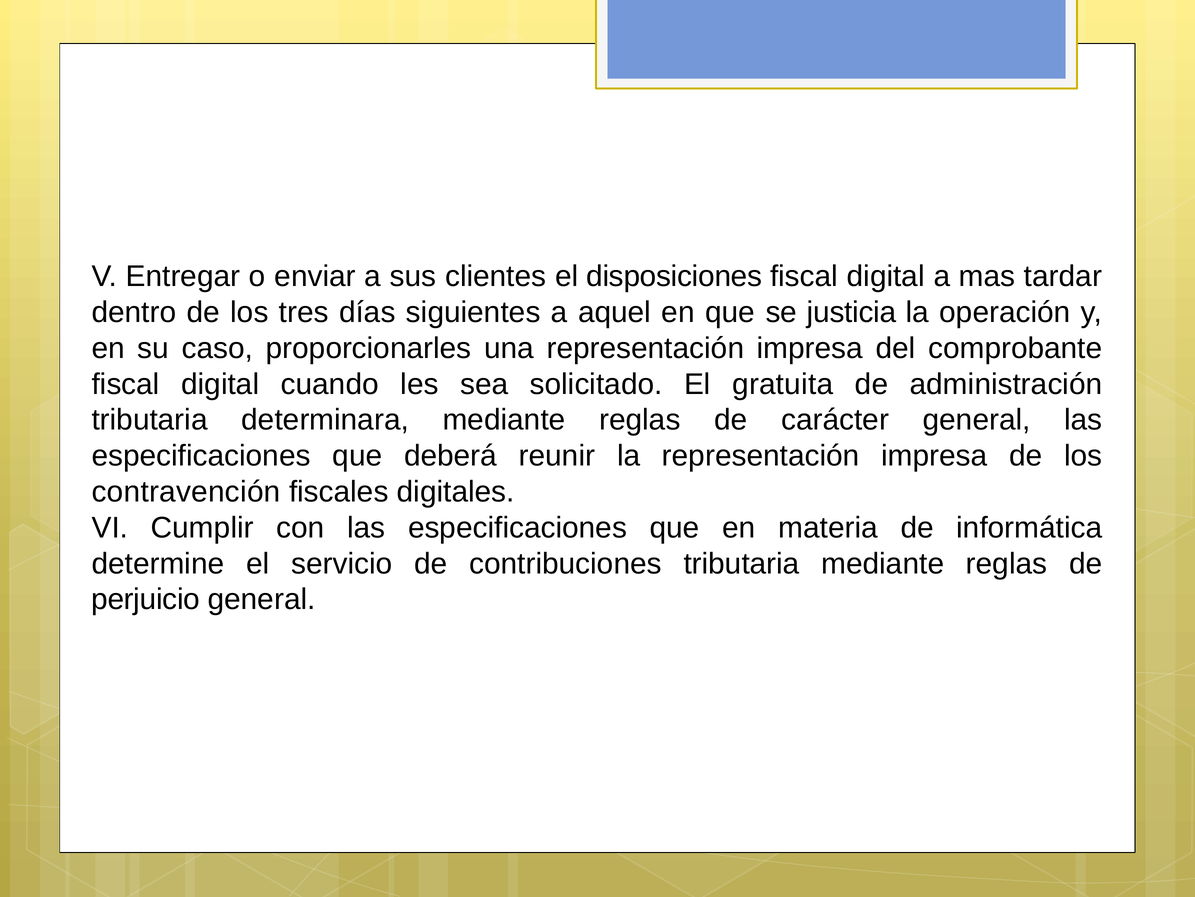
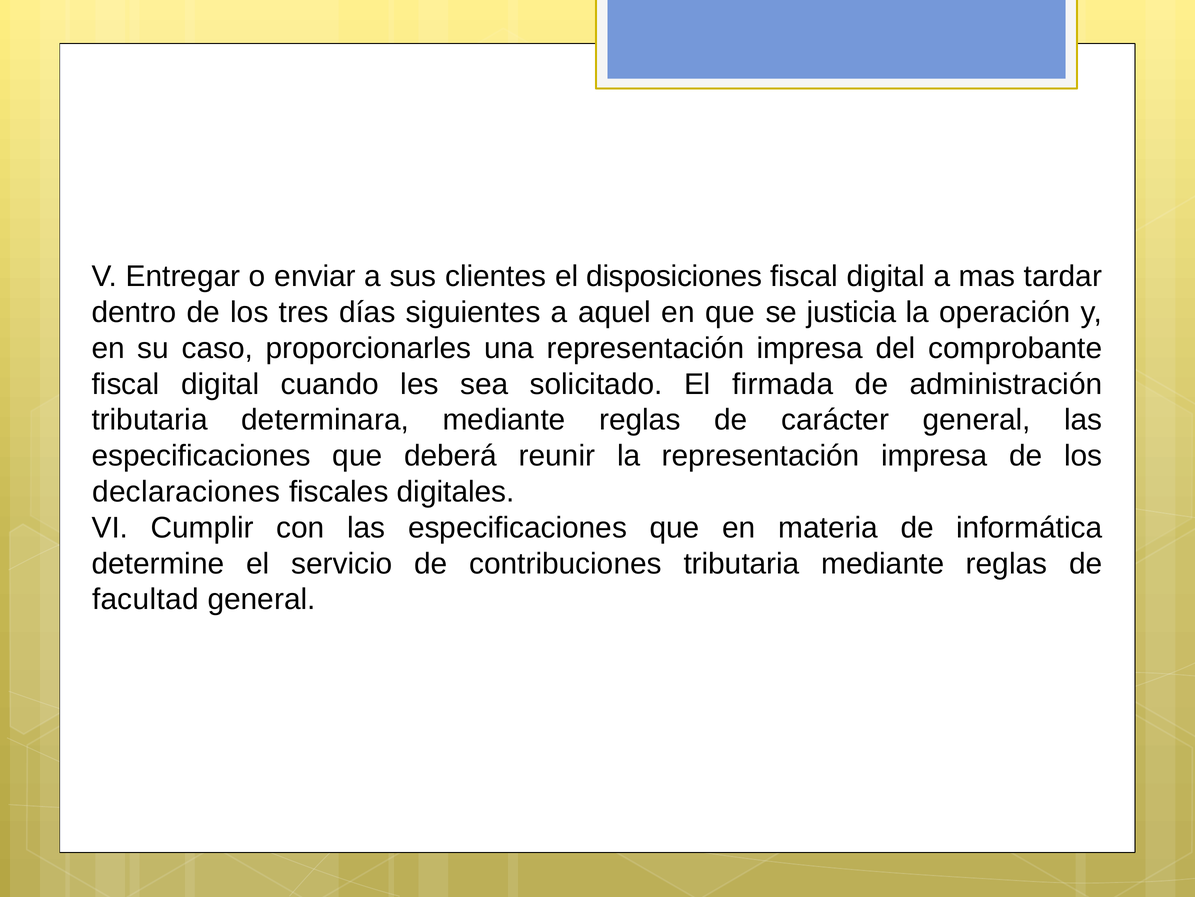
gratuita: gratuita -> firmada (783, 384)
contravención: contravención -> declaraciones (186, 491)
perjuicio: perjuicio -> facultad (145, 599)
